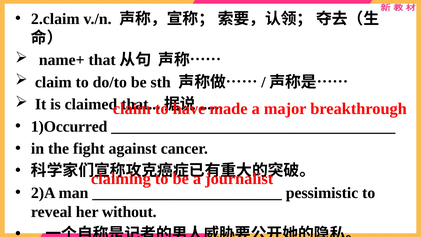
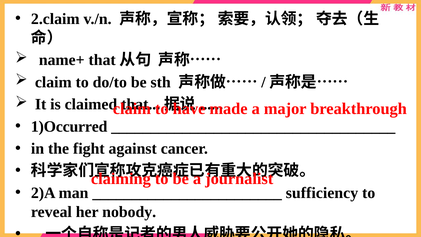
pessimistic: pessimistic -> sufficiency (322, 193)
without: without -> nobody (129, 212)
